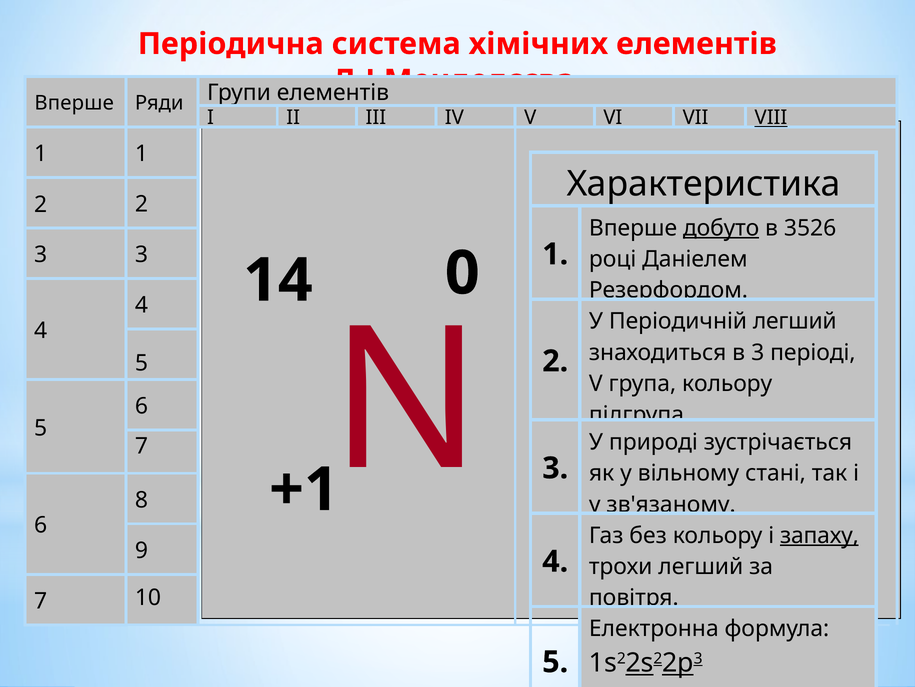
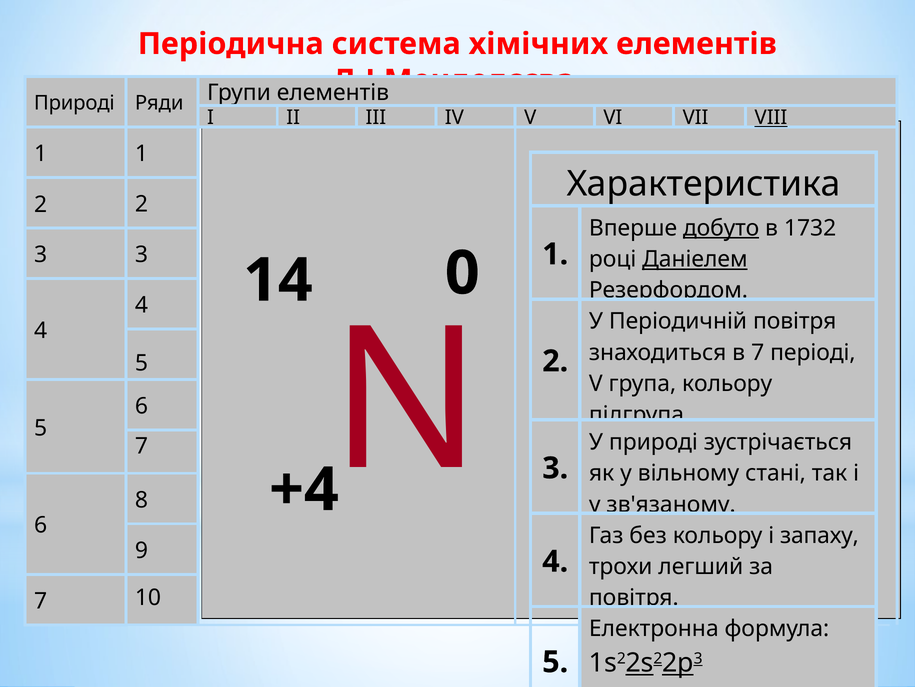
Вперше: Вперше -> Природі (74, 103)
3526: 3526 -> 1732 (810, 228)
Даніелем underline: none -> present (695, 259)
Періодичній легший: легший -> повітря (795, 321)
в 3: 3 -> 7 (758, 352)
+1: +1 -> +4 (304, 489)
запаху underline: present -> none (819, 535)
